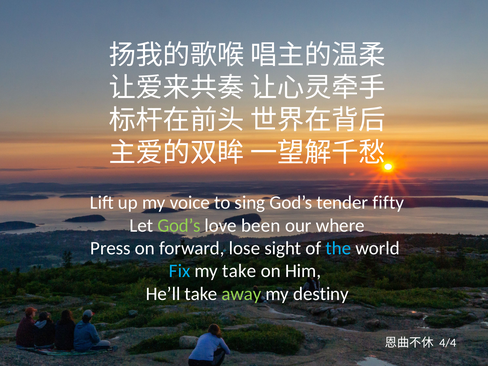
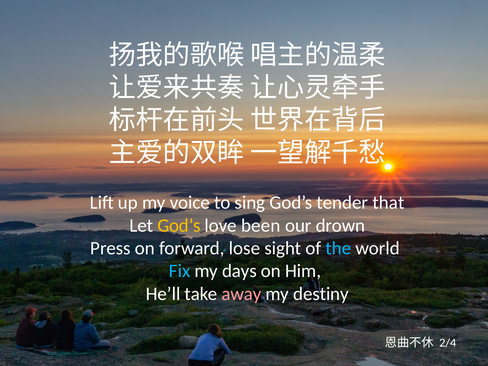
fifty: fifty -> that (388, 203)
God’s colour: light green -> yellow (179, 225)
where: where -> drown (340, 225)
my take: take -> days (239, 271)
away colour: light green -> pink (241, 294)
4/4: 4/4 -> 2/4 (448, 343)
